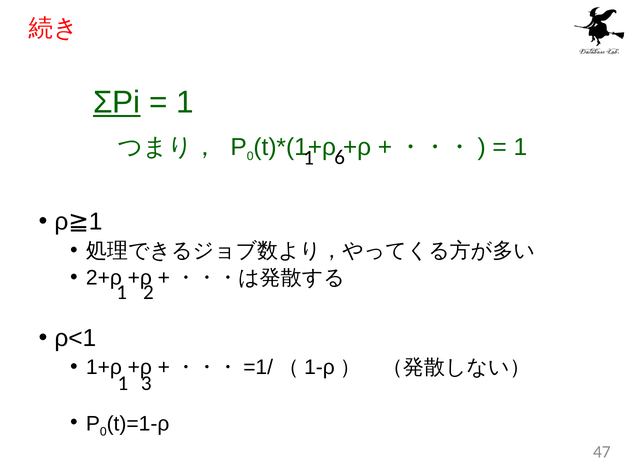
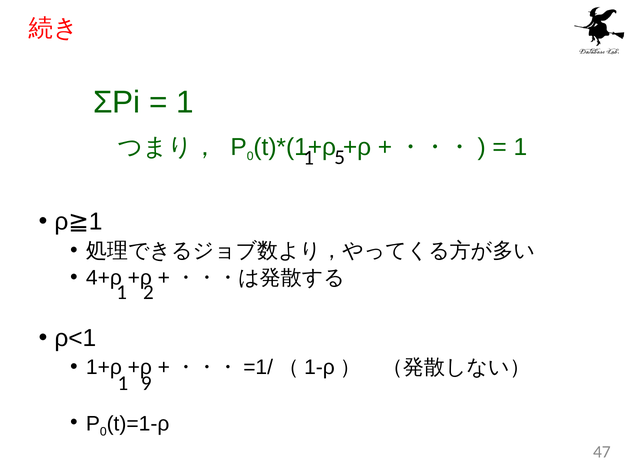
ΣPi underline: present -> none (117, 103)
6: 6 -> 5 (340, 157)
2+ρ: 2+ρ -> 4+ρ (104, 278)
3: 3 -> 9 (146, 383)
